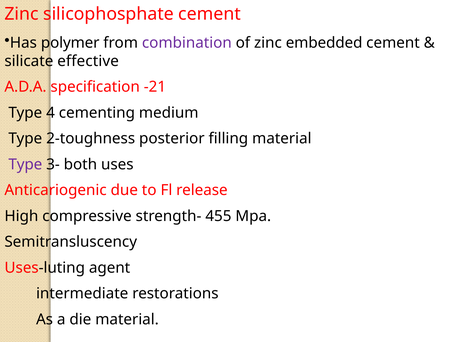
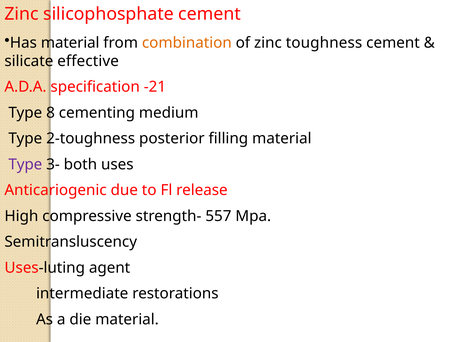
Has polymer: polymer -> material (70, 43)
combination colour: purple -> orange (187, 43)
embedded: embedded -> toughness (324, 43)
4: 4 -> 8 (51, 113)
455: 455 -> 557 (218, 216)
